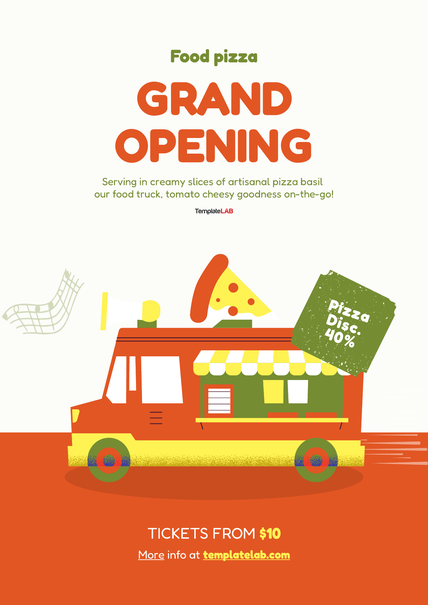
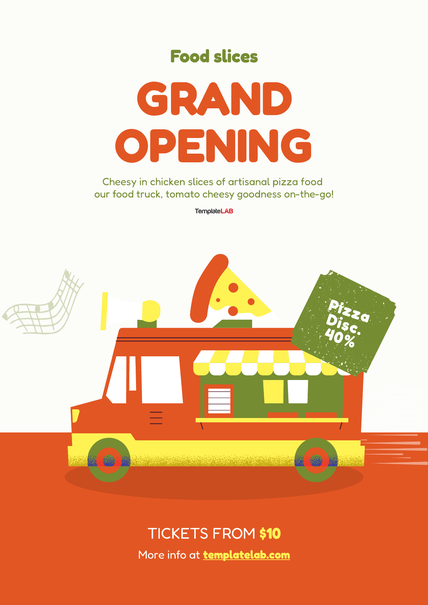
Food pizza: pizza -> slices (236, 56)
Serving: Serving -> Cheesy (119, 182)
creamy: creamy -> chicken (168, 182)
pizza basil: basil -> food (312, 182)
More underline: present -> none (151, 555)
